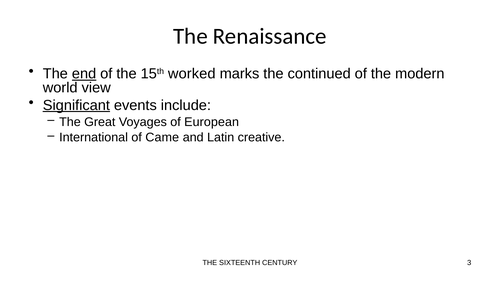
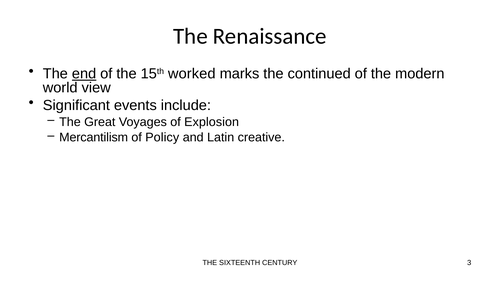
Significant underline: present -> none (76, 105)
European: European -> Explosion (212, 122)
International: International -> Mercantilism (94, 138)
Came: Came -> Policy (162, 138)
